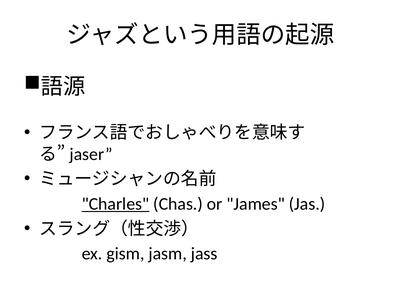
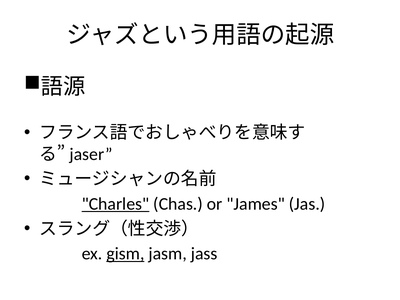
gism underline: none -> present (125, 254)
